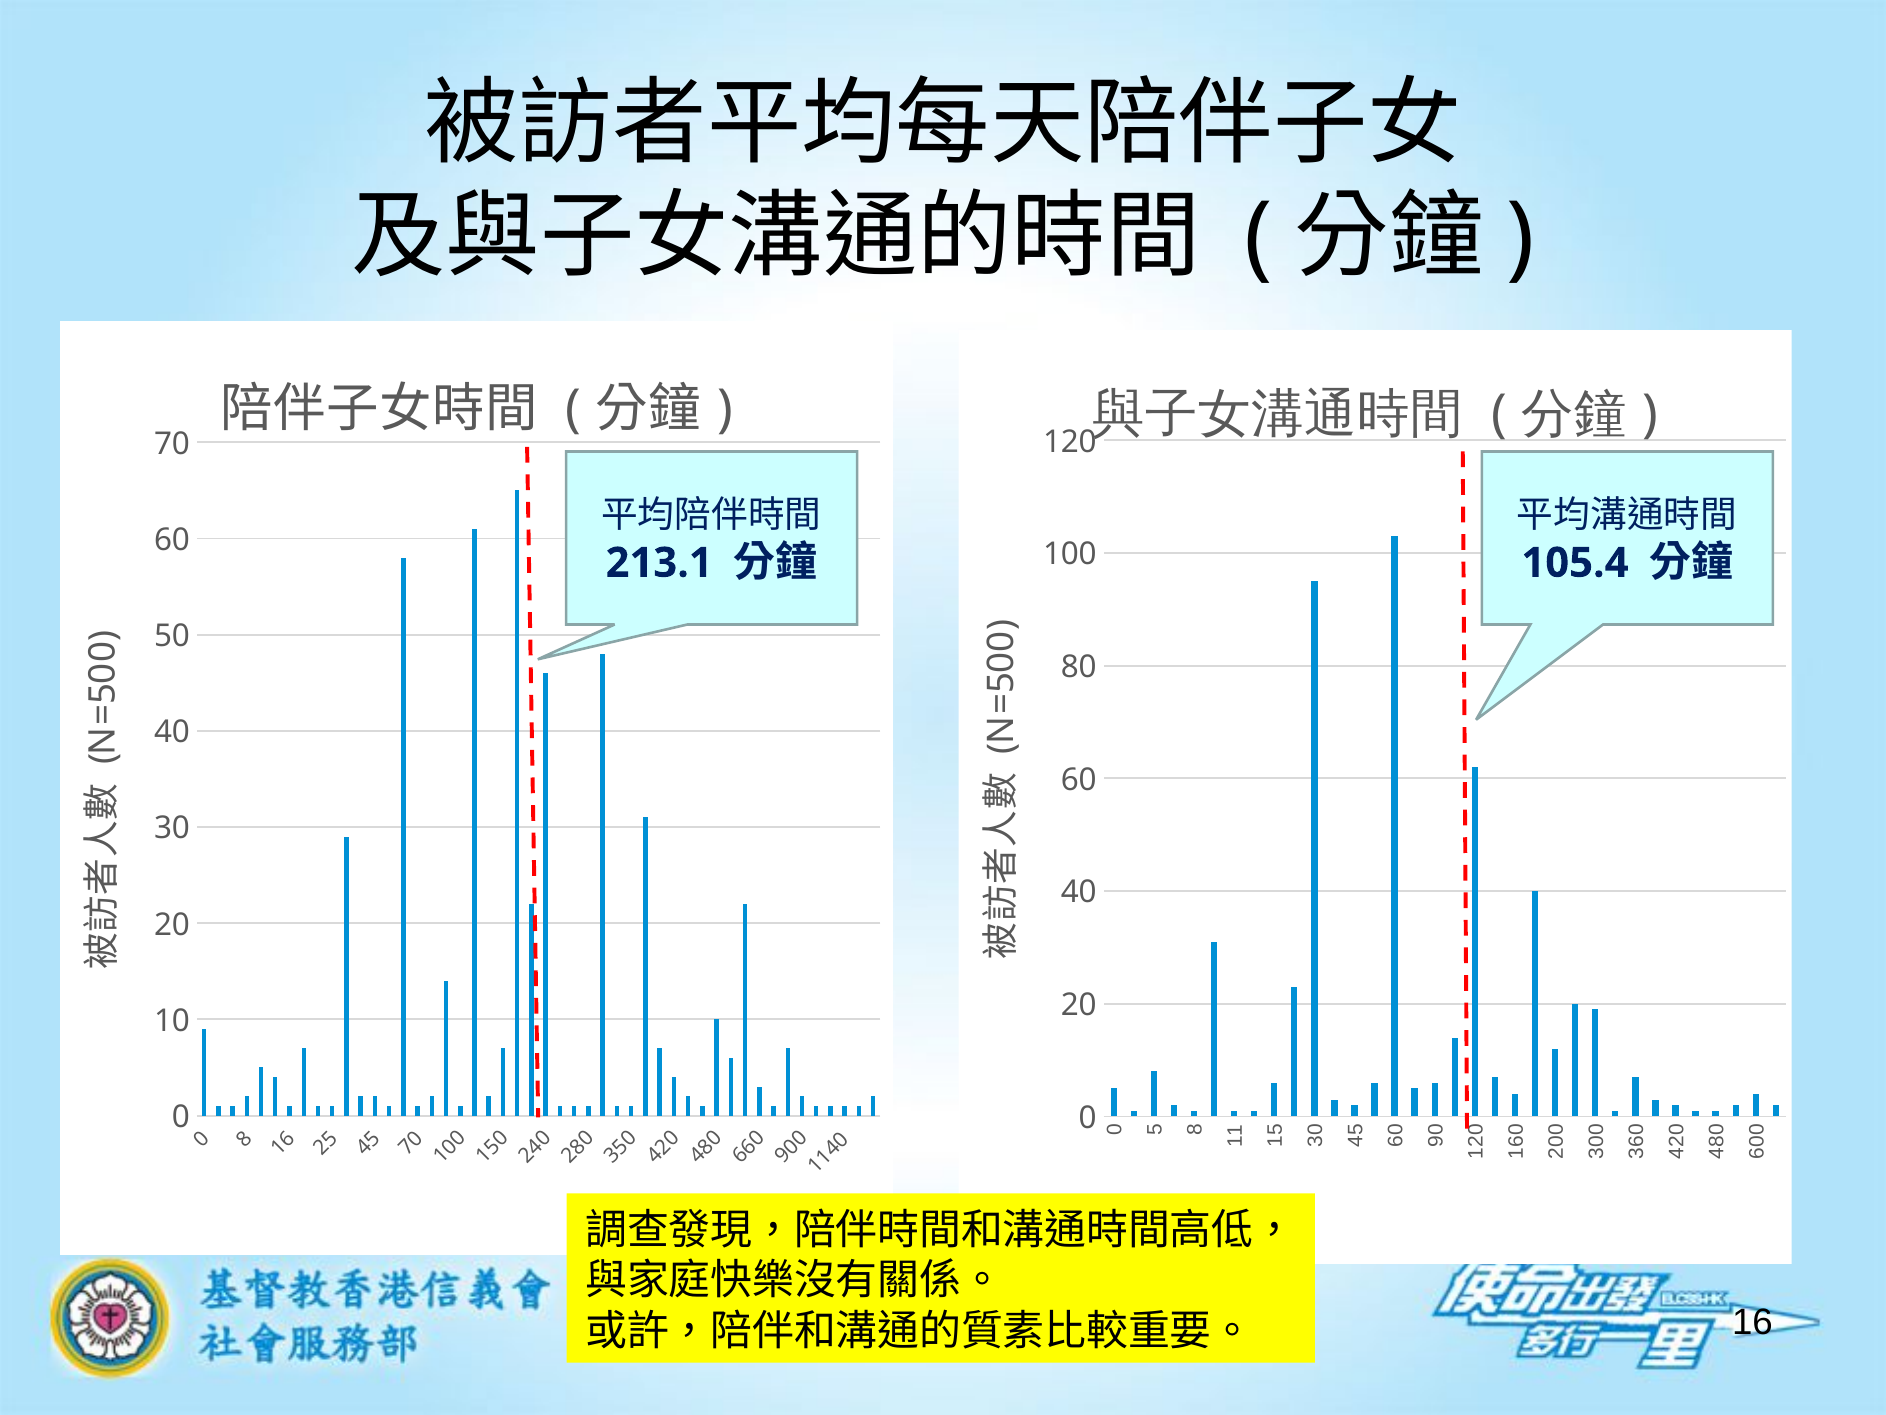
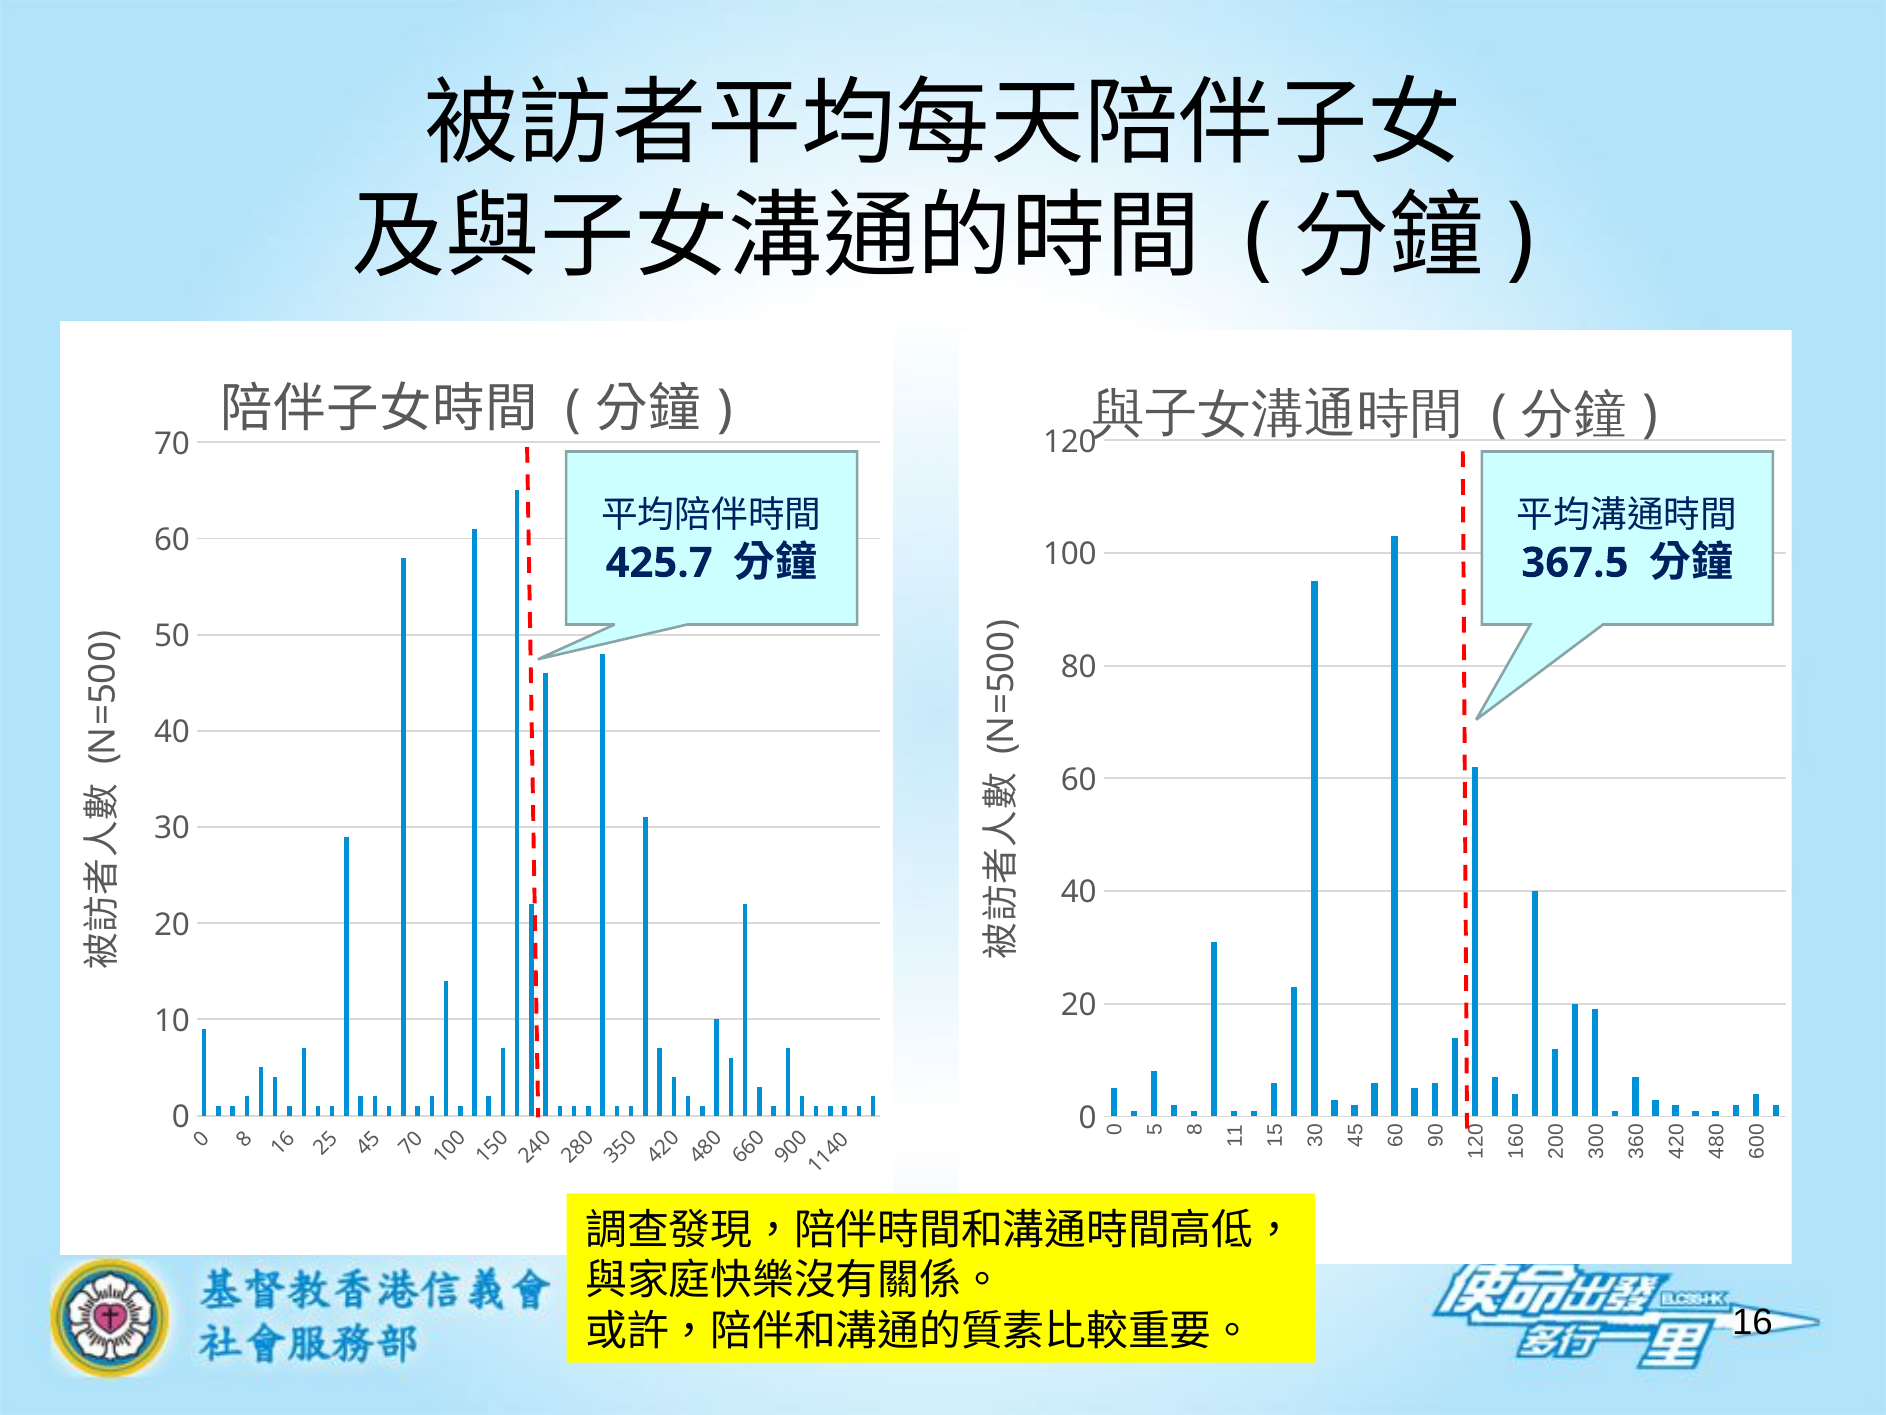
213.1: 213.1 -> 425.7 (659, 563)
105.4: 105.4 -> 367.5 (1575, 563)
